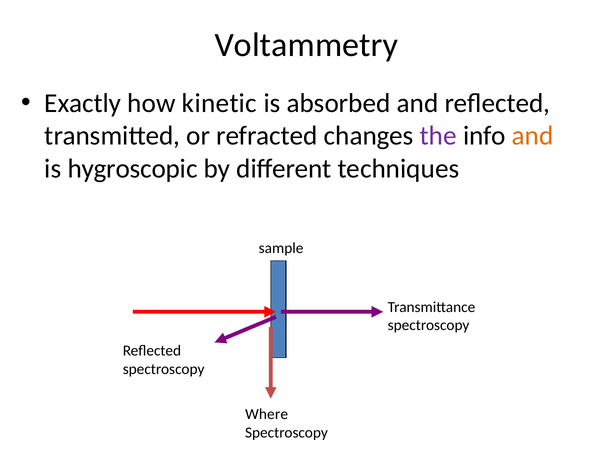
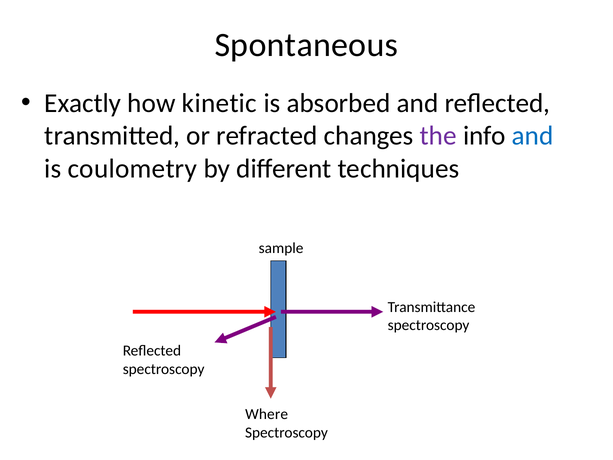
Voltammetry: Voltammetry -> Spontaneous (306, 45)
and colour: orange -> blue (533, 136)
hygroscopic: hygroscopic -> coulometry (132, 168)
